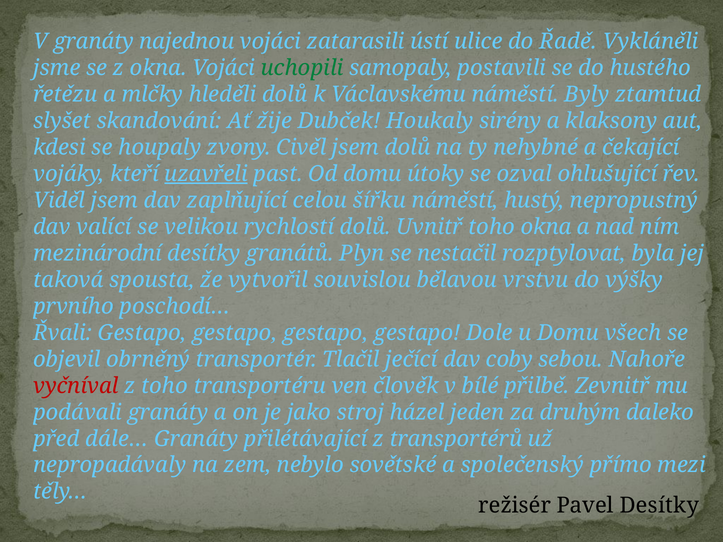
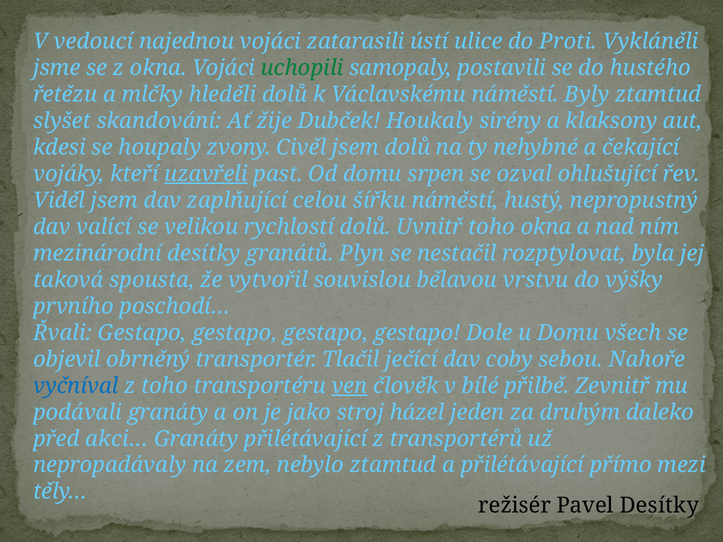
V granáty: granáty -> vedoucí (94, 41)
Řadě: Řadě -> Proti (568, 41)
útoky: útoky -> srpen (436, 174)
vyčníval colour: red -> blue (76, 386)
ven underline: none -> present (350, 386)
dále…: dále… -> akci… (117, 439)
nebylo sovětské: sovětské -> ztamtud (393, 465)
a společenský: společenský -> přilétávající (522, 465)
